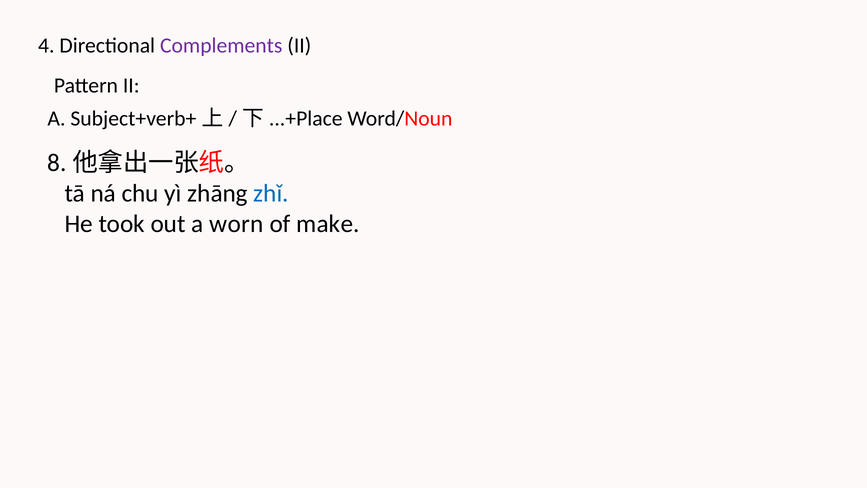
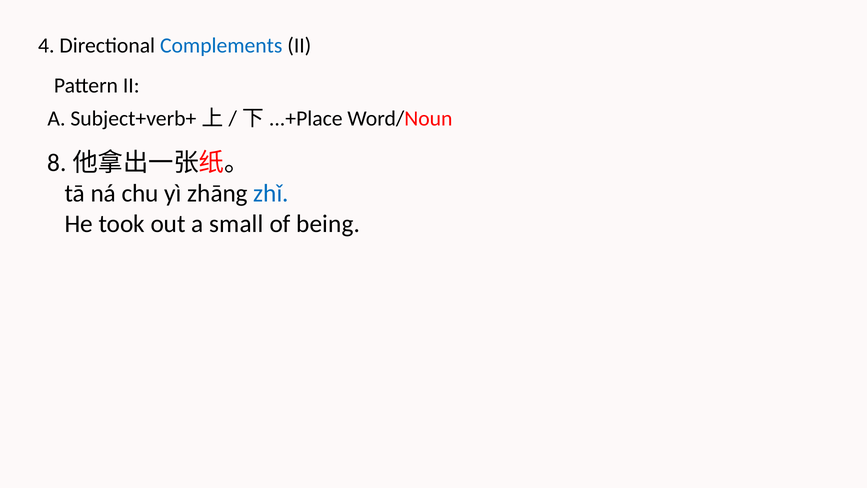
Complements colour: purple -> blue (221, 46)
worn: worn -> small (236, 224)
make: make -> being (328, 224)
